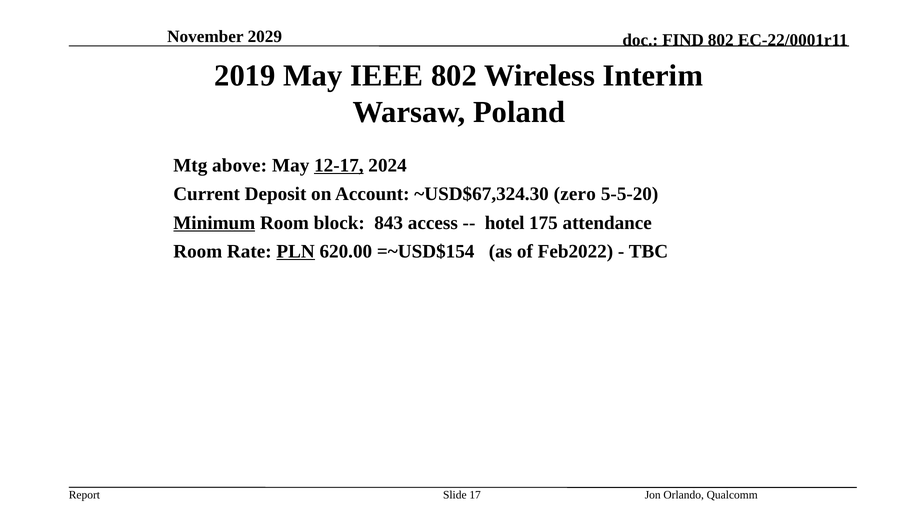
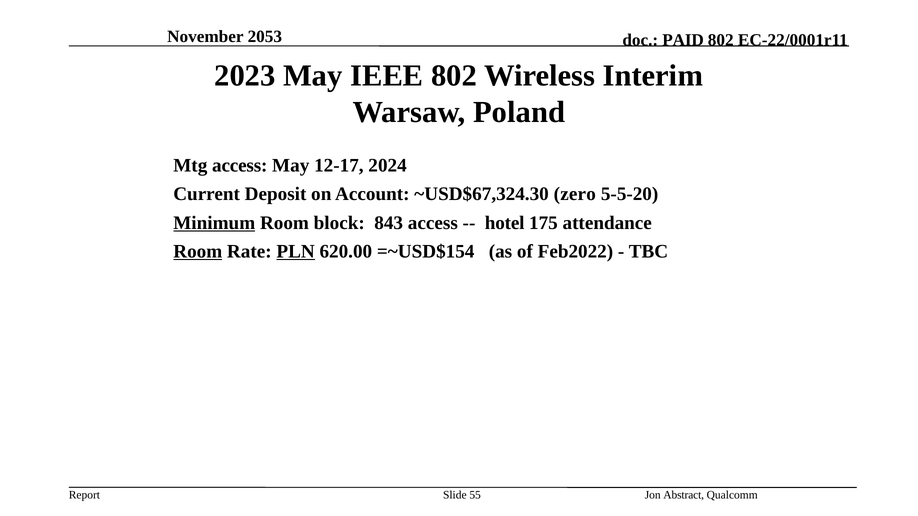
2029: 2029 -> 2053 (265, 36)
FIND: FIND -> PAID (683, 40)
2019: 2019 -> 2023 (245, 76)
Mtg above: above -> access (240, 165)
12-17 underline: present -> none (339, 165)
Room underline: none -> present (198, 252)
17: 17 -> 55 (475, 495)
Orlando: Orlando -> Abstract (684, 495)
